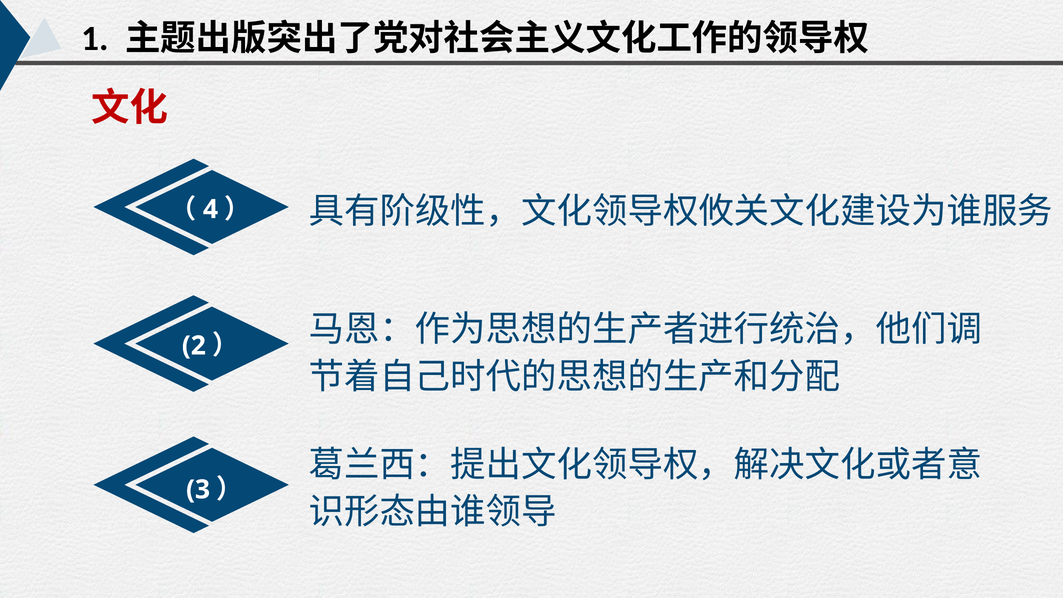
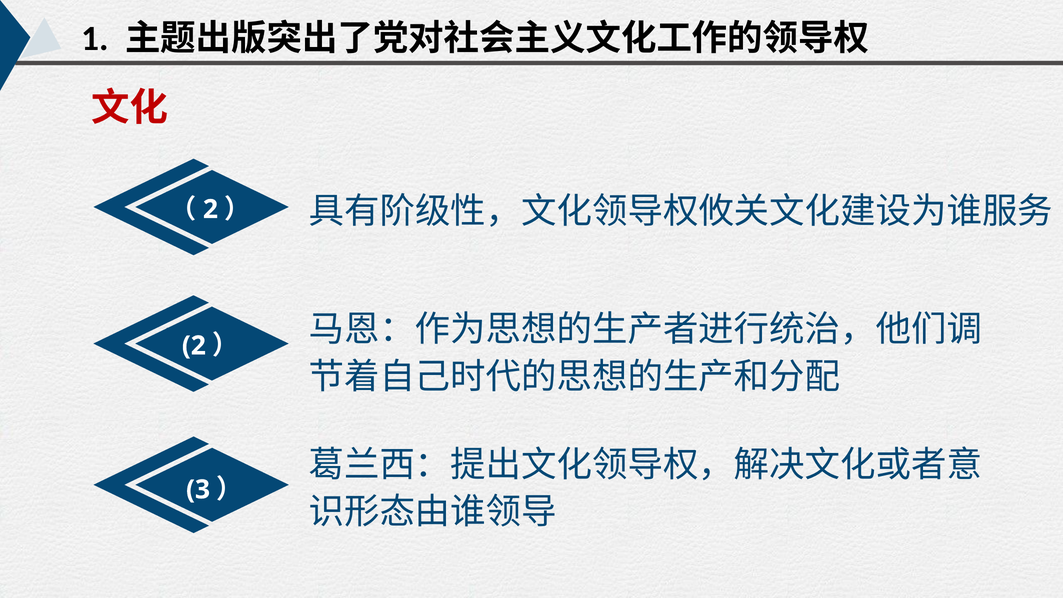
4: 4 -> 2 (210, 209)
